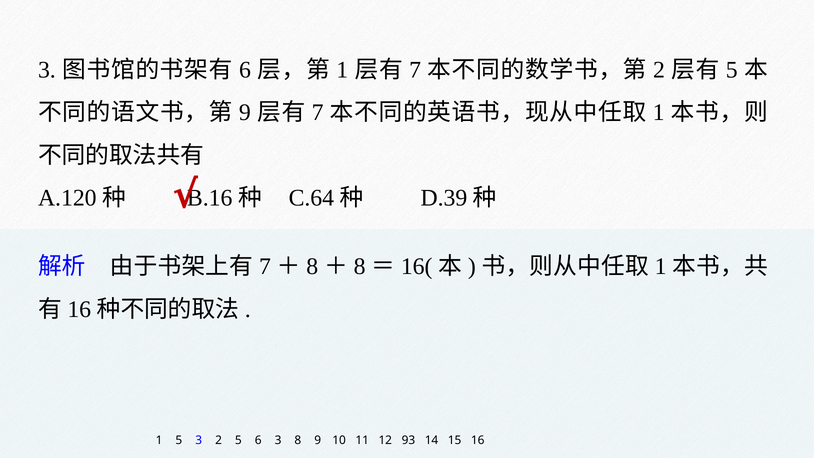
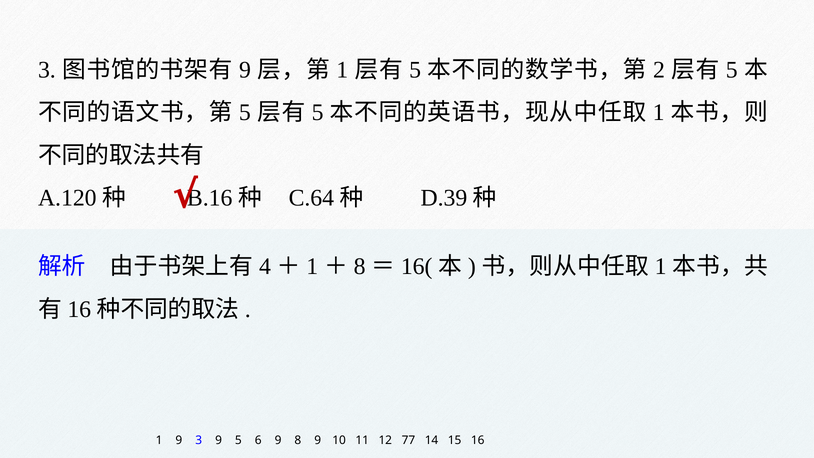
6: 6 -> 9 (245, 70)
7: 7 -> 5 (415, 70)
9: 9 -> 5 (245, 113)
7: 7 -> 5 (318, 113)
7: 7 -> 4 (265, 266)
8: 8 -> 1 (312, 266)
1 5: 5 -> 9 (179, 440)
3 2: 2 -> 9 (219, 440)
6 3: 3 -> 9 (278, 440)
93: 93 -> 77 (408, 440)
